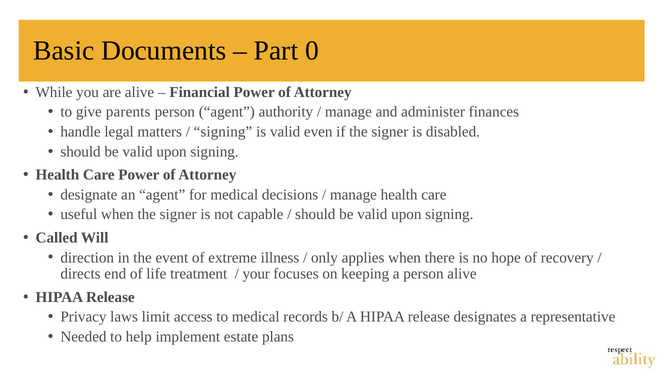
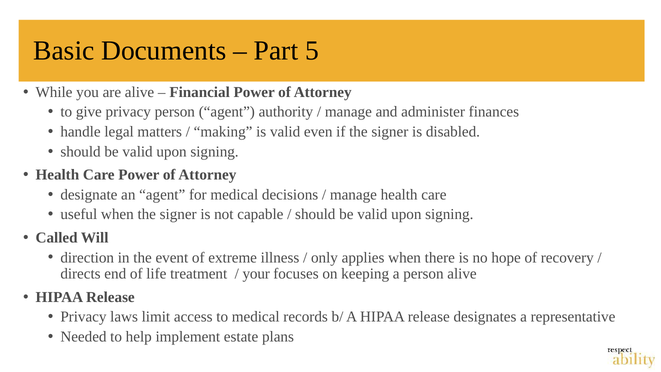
0: 0 -> 5 (312, 50)
give parents: parents -> privacy (128, 112)
signing: signing -> making (223, 132)
